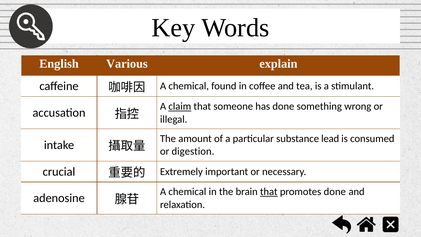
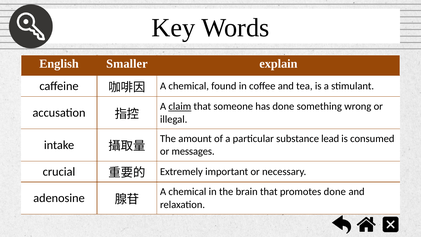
Various: Various -> Smaller (127, 64)
digestion: digestion -> messages (193, 151)
that underline: present -> none (269, 192)
